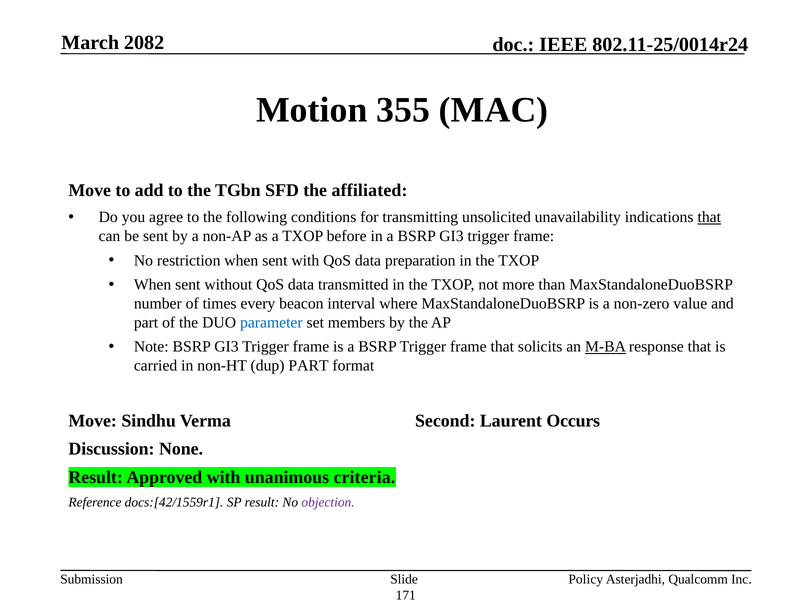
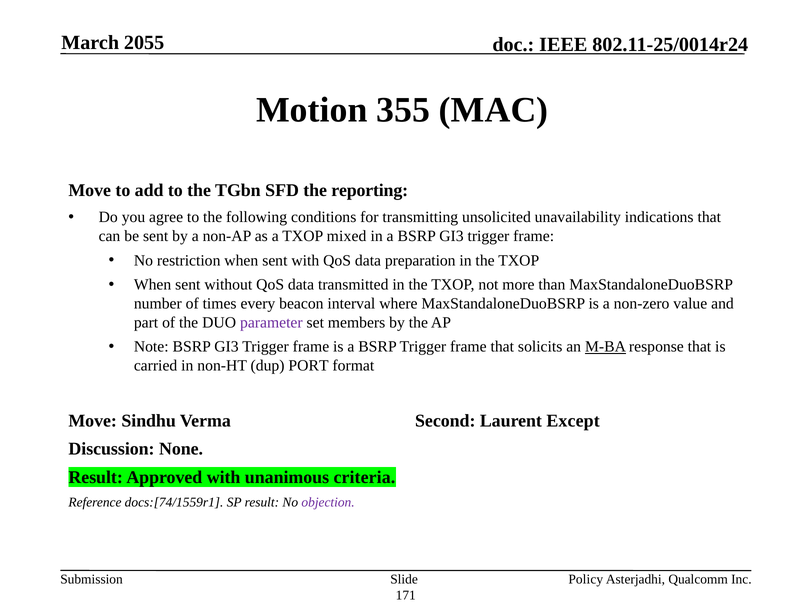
2082: 2082 -> 2055 (144, 43)
affiliated: affiliated -> reporting (370, 190)
that underline: present -> none (709, 217)
before: before -> mixed (347, 236)
parameter colour: blue -> purple (271, 322)
dup PART: PART -> PORT (309, 365)
Occurs: Occurs -> Except (573, 421)
docs:[42/1559r1: docs:[42/1559r1 -> docs:[74/1559r1 (174, 502)
